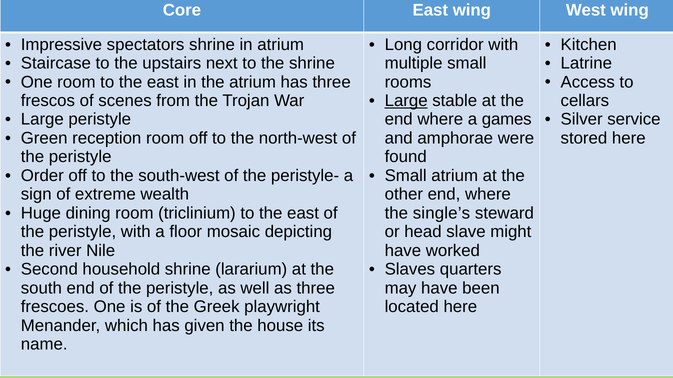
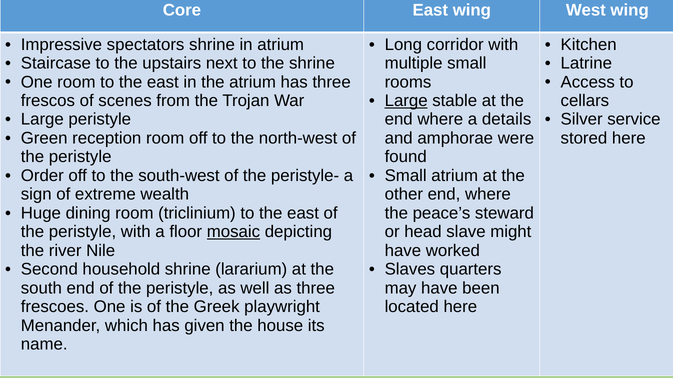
games: games -> details (507, 120)
single’s: single’s -> peace’s (442, 213)
mosaic underline: none -> present (233, 232)
